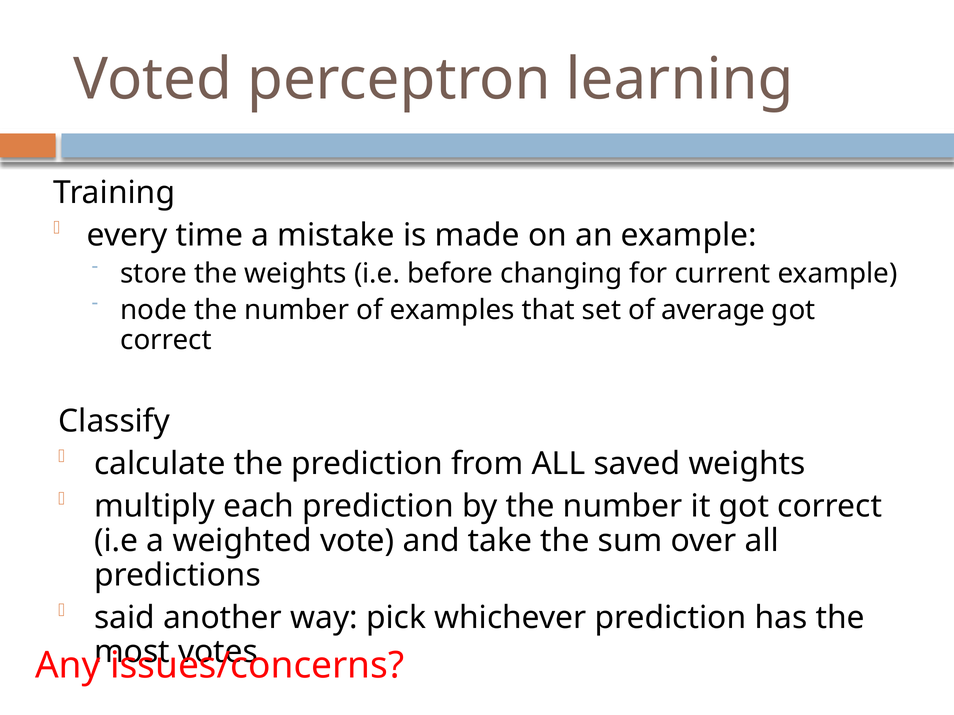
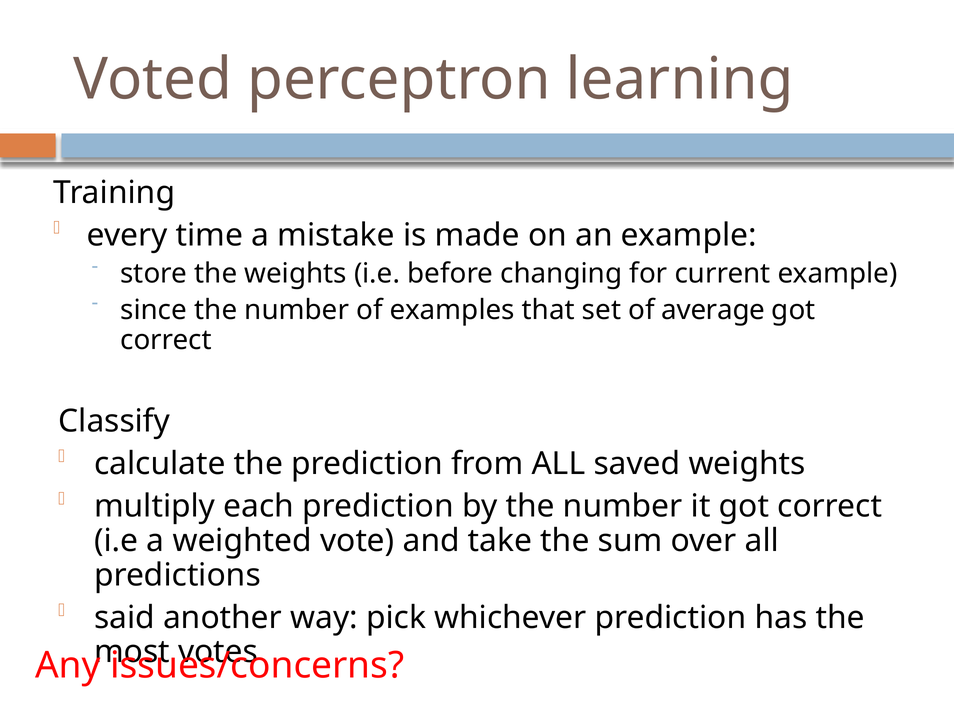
node: node -> since (154, 310)
